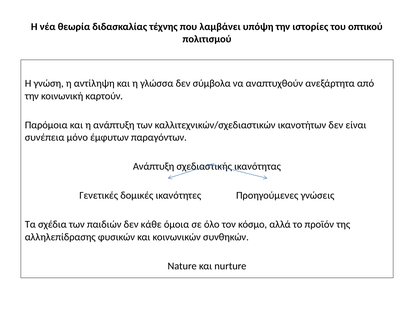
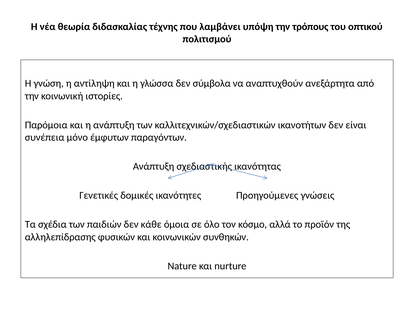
ιστορίες: ιστορίες -> τρόπους (310, 27)
καρτούν: καρτούν -> ιστορίες (104, 96)
